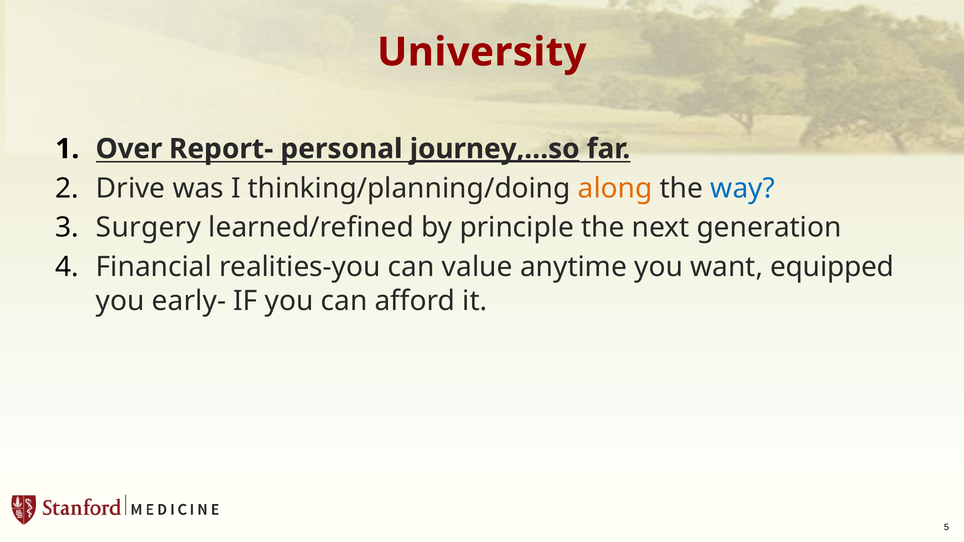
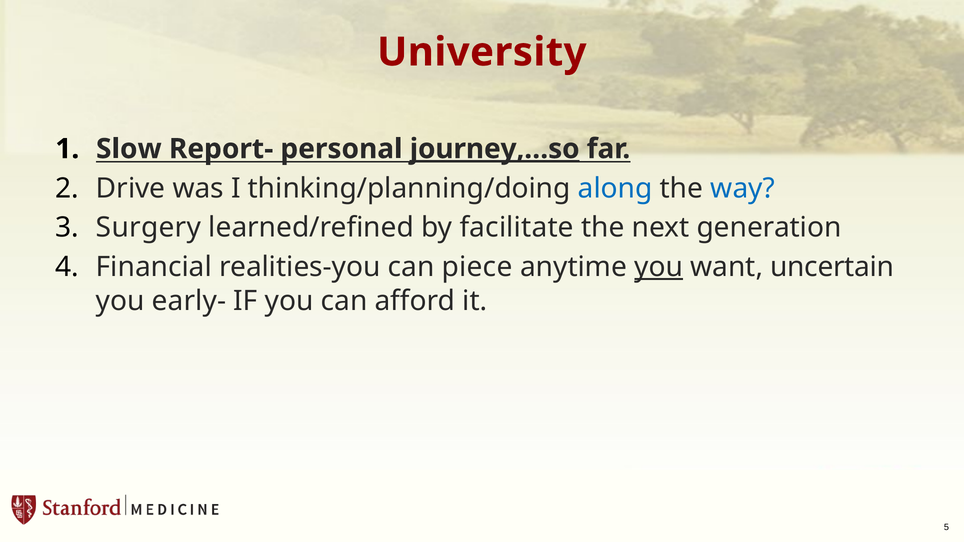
Over: Over -> Slow (129, 149)
along colour: orange -> blue (615, 188)
principle: principle -> facilitate (517, 228)
value: value -> piece (477, 267)
you underline: none -> present (659, 267)
equipped: equipped -> uncertain (832, 267)
